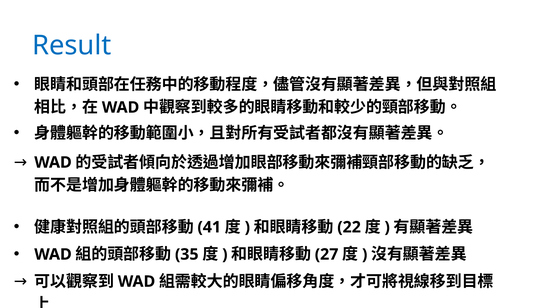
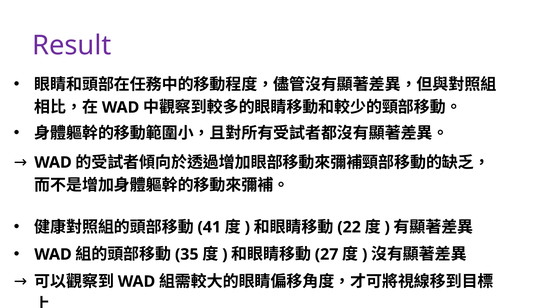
Result colour: blue -> purple (72, 46)
